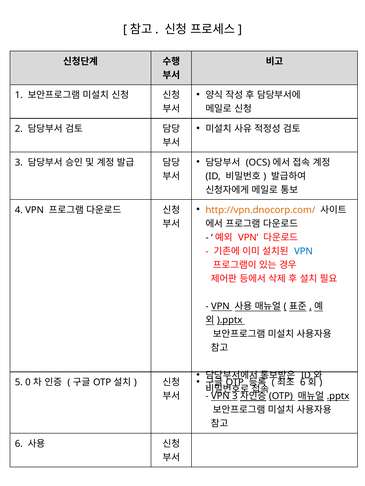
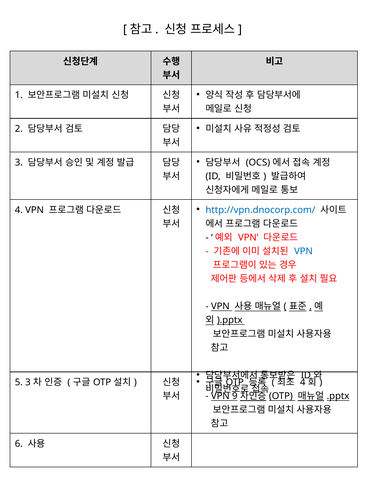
http://vpn.dnocorp.com/ colour: orange -> blue (260, 210)
6: 6 -> 4 (303, 383)
5 0: 0 -> 3 (28, 383)
VPN 3: 3 -> 9 (235, 397)
